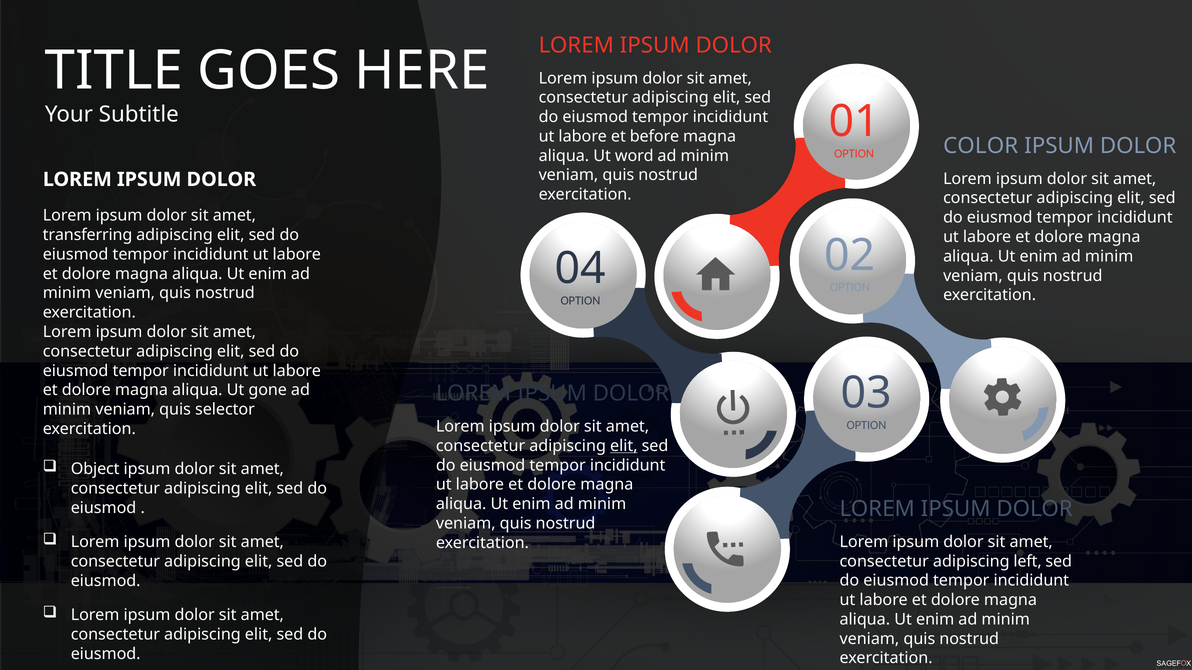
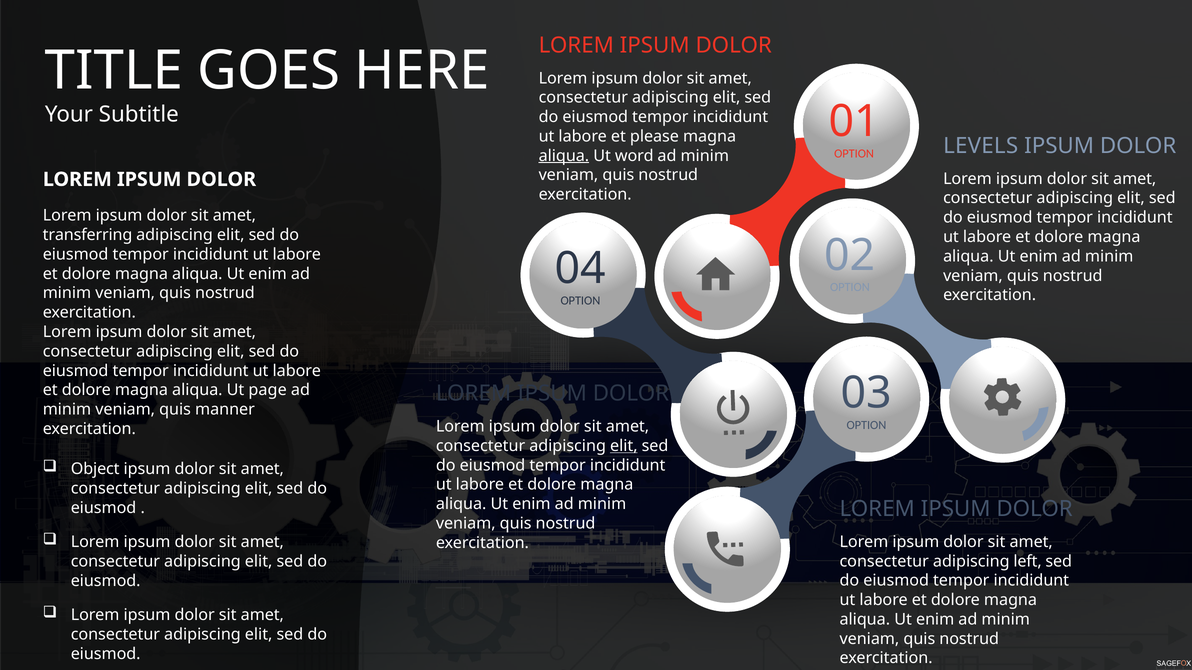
before: before -> please (654, 137)
COLOR: COLOR -> LEVELS (981, 146)
aliqua underline: none -> present (564, 156)
gone: gone -> page (268, 390)
selector: selector -> manner (225, 410)
